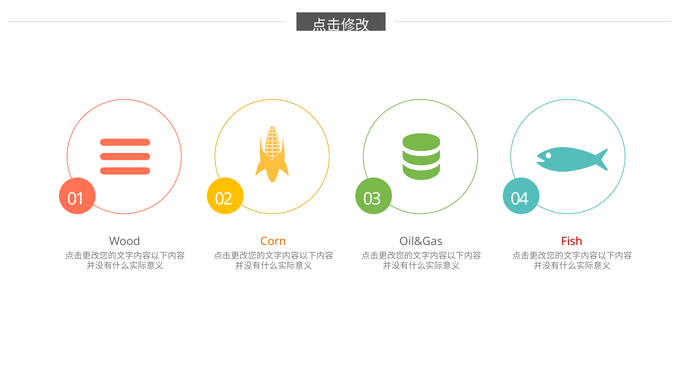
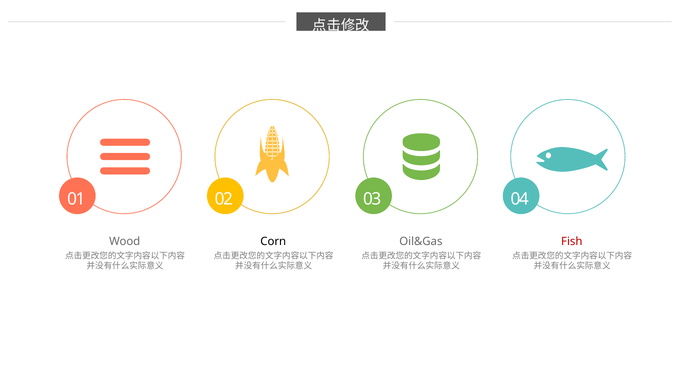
Corn colour: orange -> black (273, 242)
